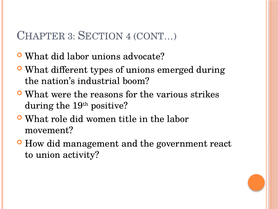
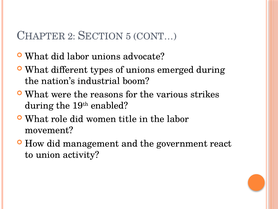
3: 3 -> 2 (72, 36)
4: 4 -> 5 (128, 36)
positive: positive -> enabled (109, 105)
